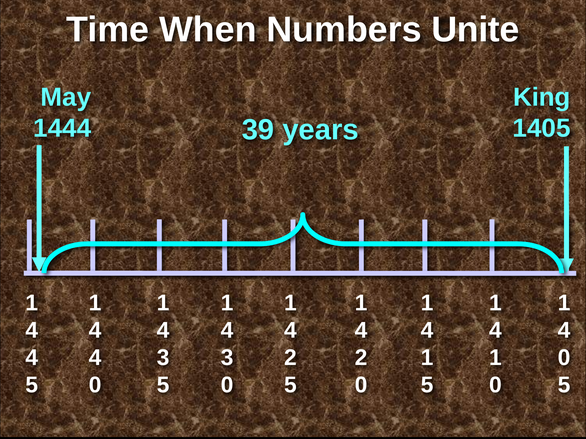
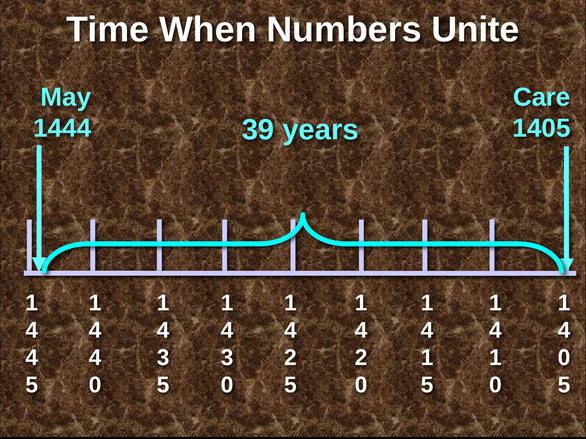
King: King -> Care (542, 97)
